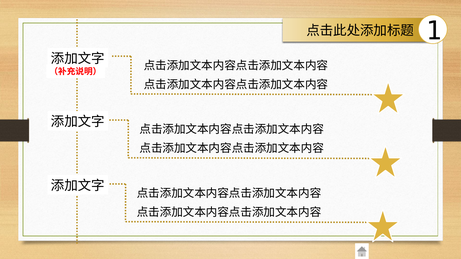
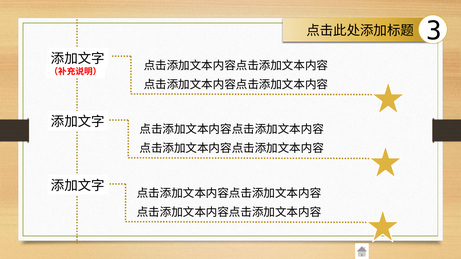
1: 1 -> 3 (434, 31)
